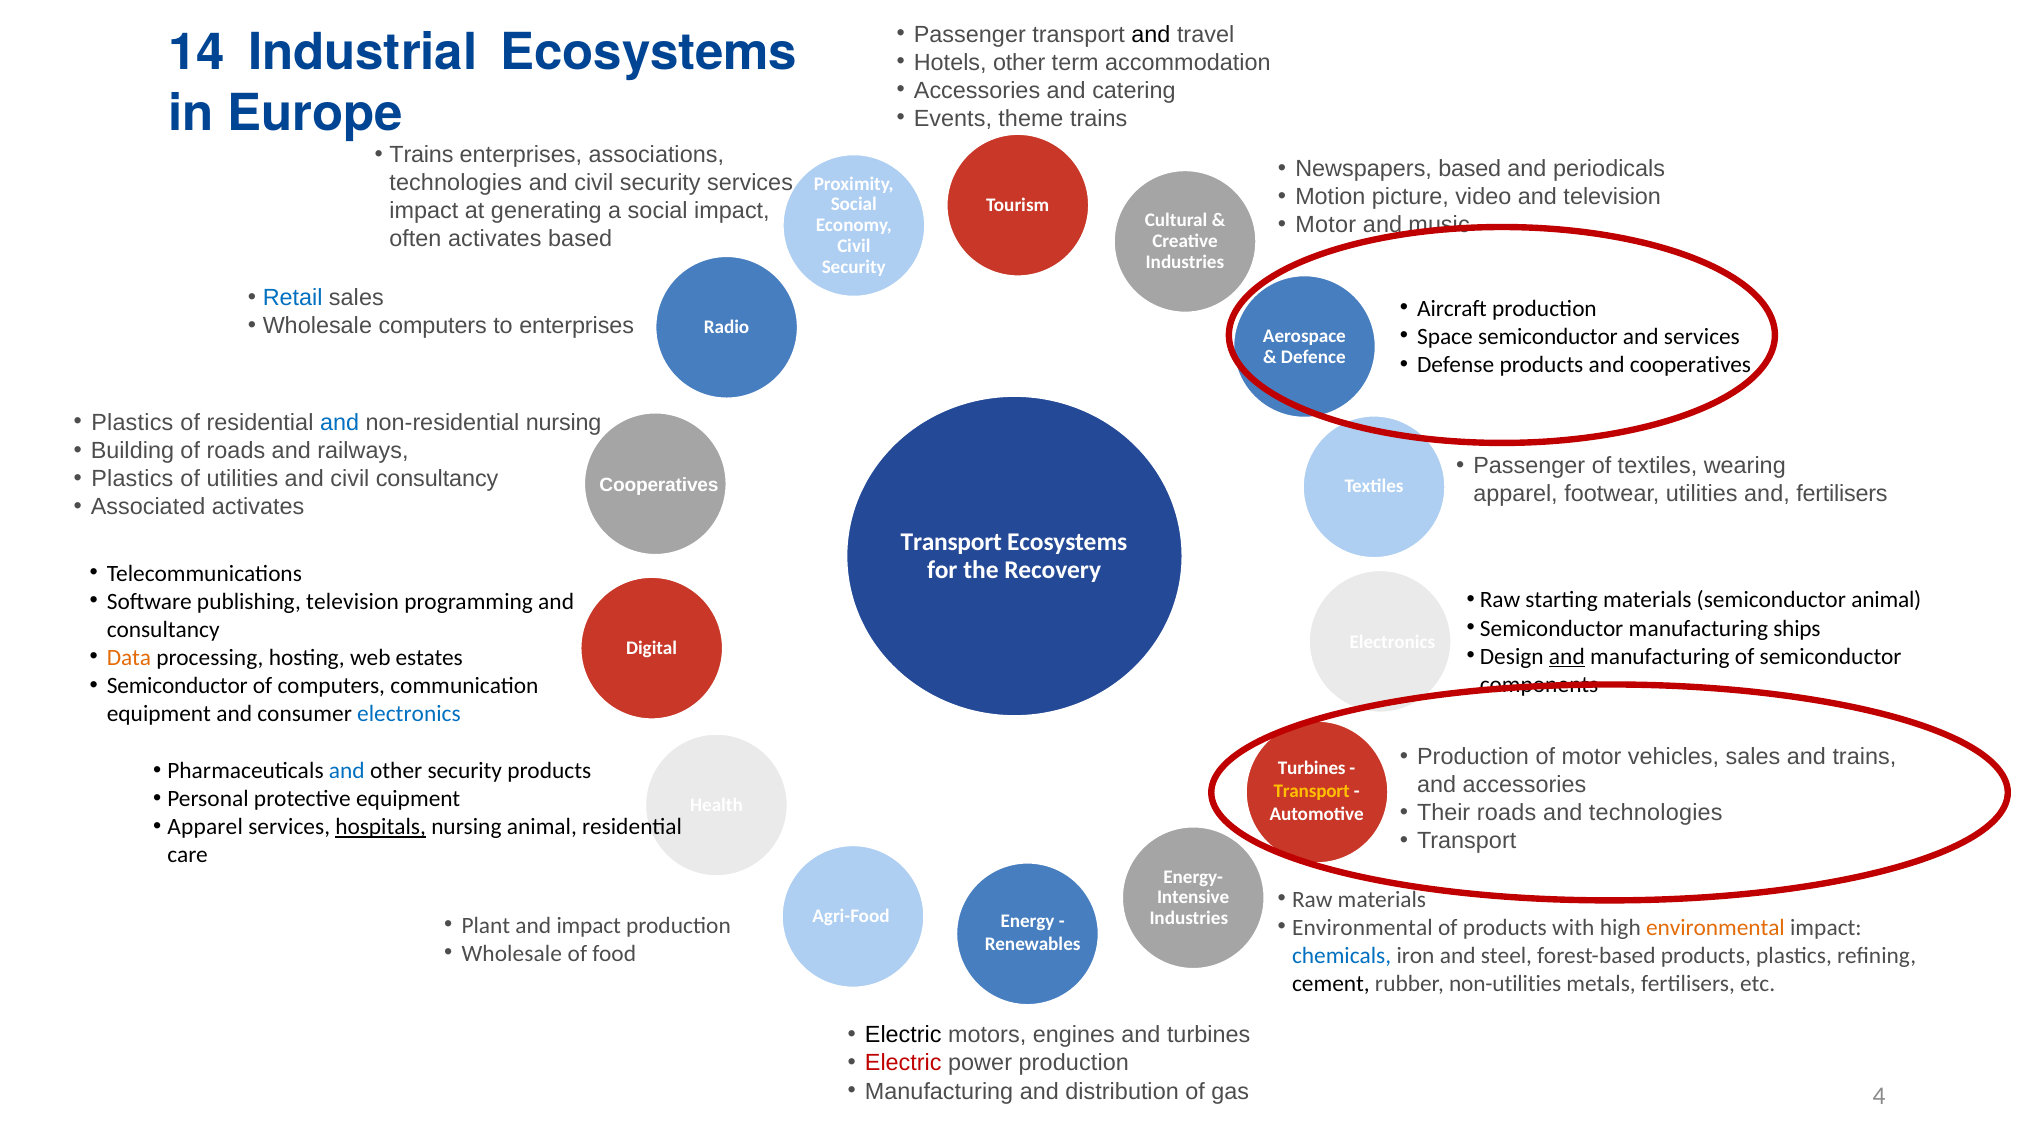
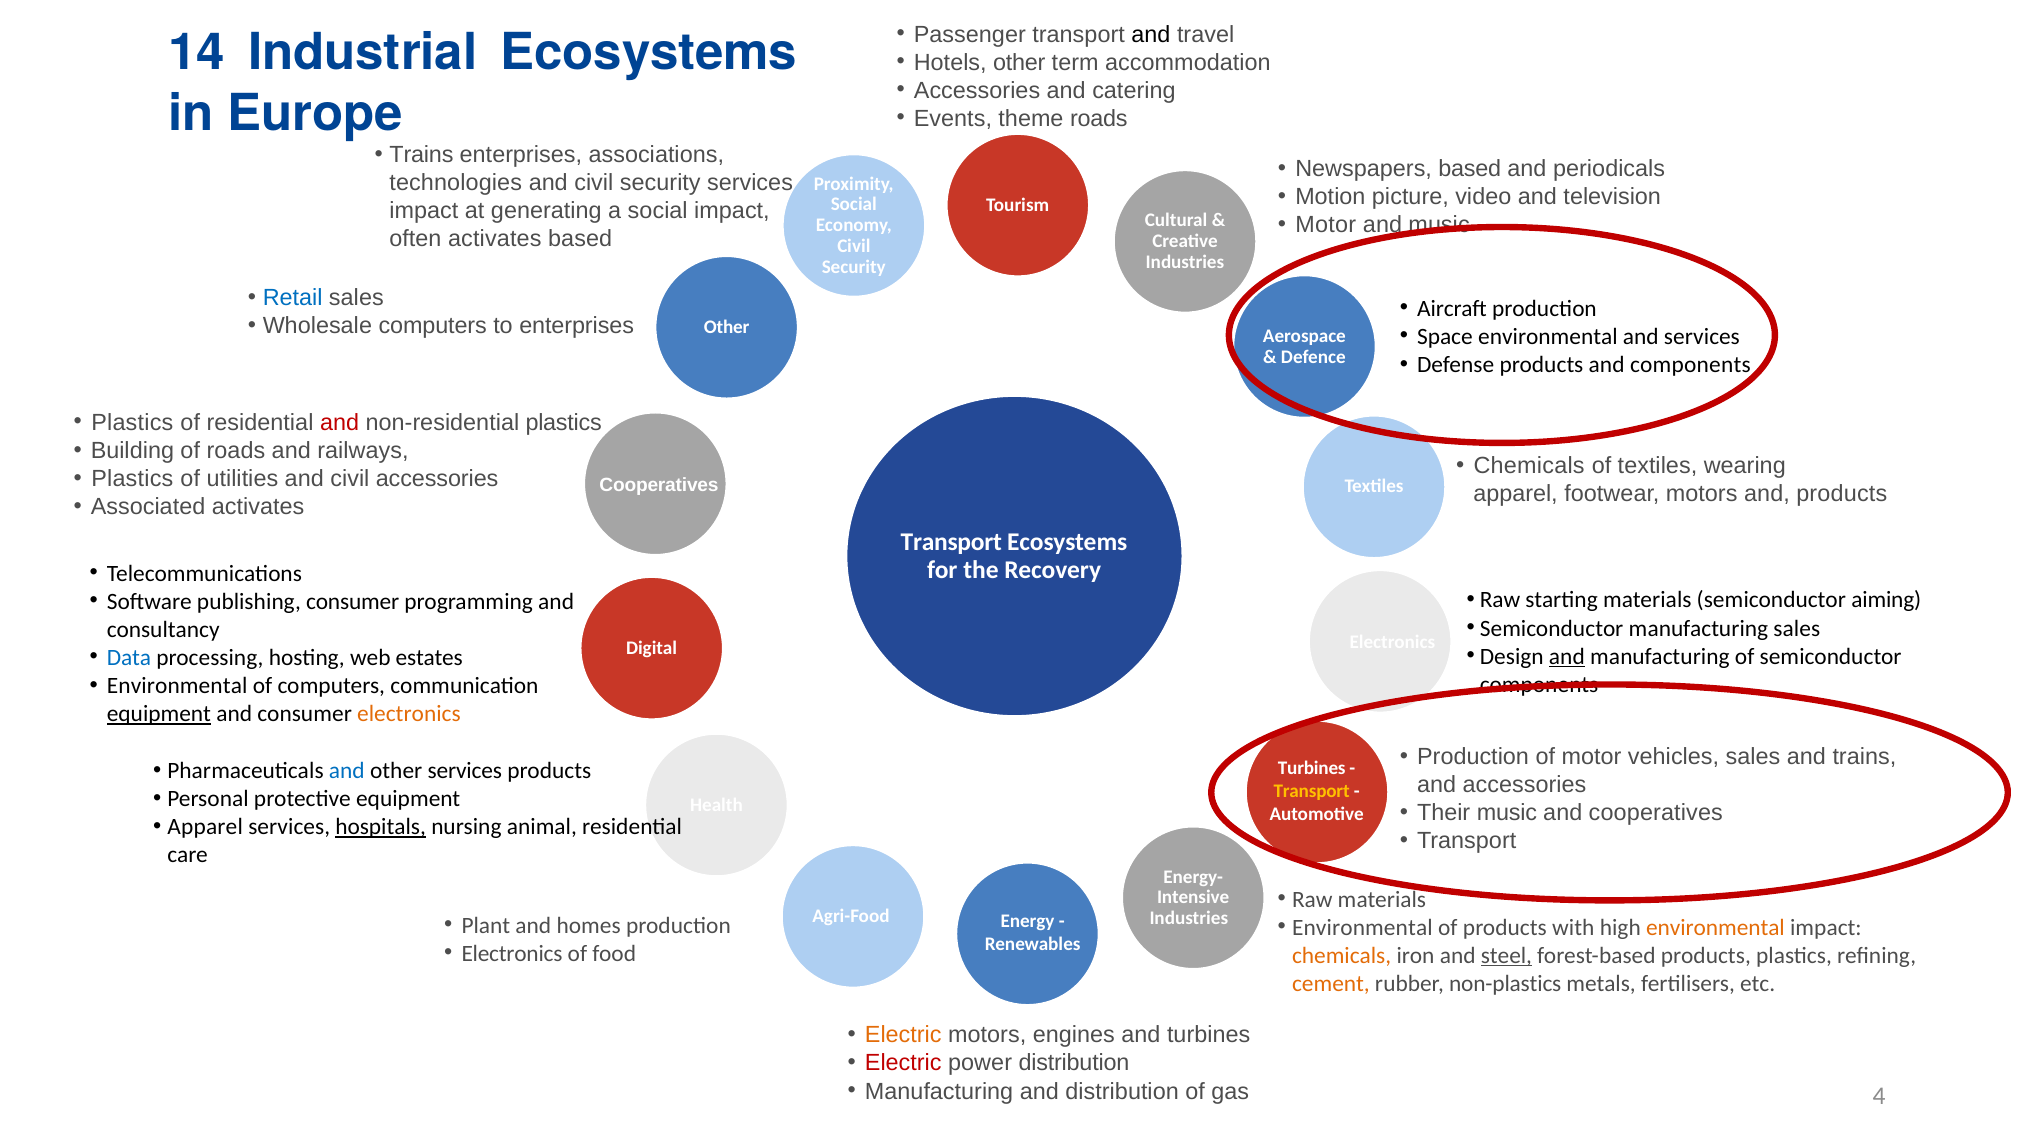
theme trains: trains -> roads (1099, 119)
Radio: Radio -> Other (727, 327)
Space semiconductor: semiconductor -> environmental (1548, 337)
and cooperatives: cooperatives -> components (1690, 365)
and colour: blue -> red (340, 423)
non-residential nursing: nursing -> plastics (564, 423)
Passenger: Passenger -> Chemicals (1529, 466)
civil consultancy: consultancy -> accessories (437, 479)
footwear utilities: utilities -> motors (1702, 494)
and fertilisers: fertilisers -> products (1842, 494)
semiconductor animal: animal -> aiming (1886, 600)
publishing television: television -> consumer (353, 601)
manufacturing ships: ships -> sales (1797, 628)
Data colour: orange -> blue (129, 658)
Semiconductor: Semiconductor -> Environmental (177, 686)
equipment underline: none -> present (159, 714)
electronics colour: blue -> orange (409, 714)
other security: security -> services (465, 771)
Their roads: roads -> music (1507, 813)
and technologies: technologies -> cooperatives (1656, 813)
and impact: impact -> homes (589, 925)
Wholesale: Wholesale -> Electronics (512, 954)
chemicals colour: blue -> orange (1342, 956)
steel underline: none -> present (1506, 956)
cement colour: black -> orange (1331, 984)
non-utilities: non-utilities -> non-plastics (1505, 984)
Electric colour: black -> orange (903, 1035)
power production: production -> distribution (1074, 1063)
